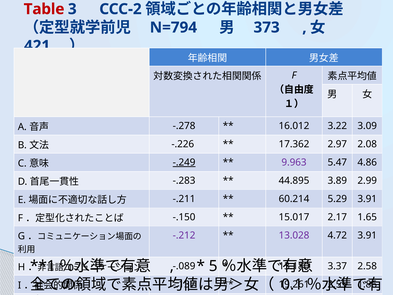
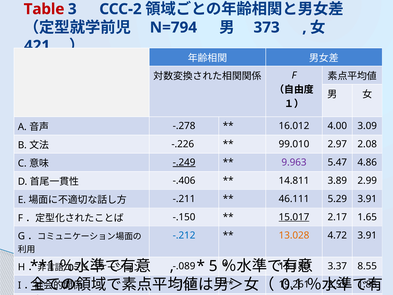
3.22: 3.22 -> 4.00 (337, 126)
17.362: 17.362 -> 99.010 (294, 144)
-.283: -.283 -> -.406 (184, 180)
44.895: 44.895 -> 14.811 (294, 180)
60.214: 60.214 -> 46.111 (294, 199)
15.017 underline: none -> present (294, 217)
-.212 colour: purple -> blue (184, 235)
13.028 colour: purple -> orange (294, 235)
2.58: 2.58 -> 8.55 (367, 266)
